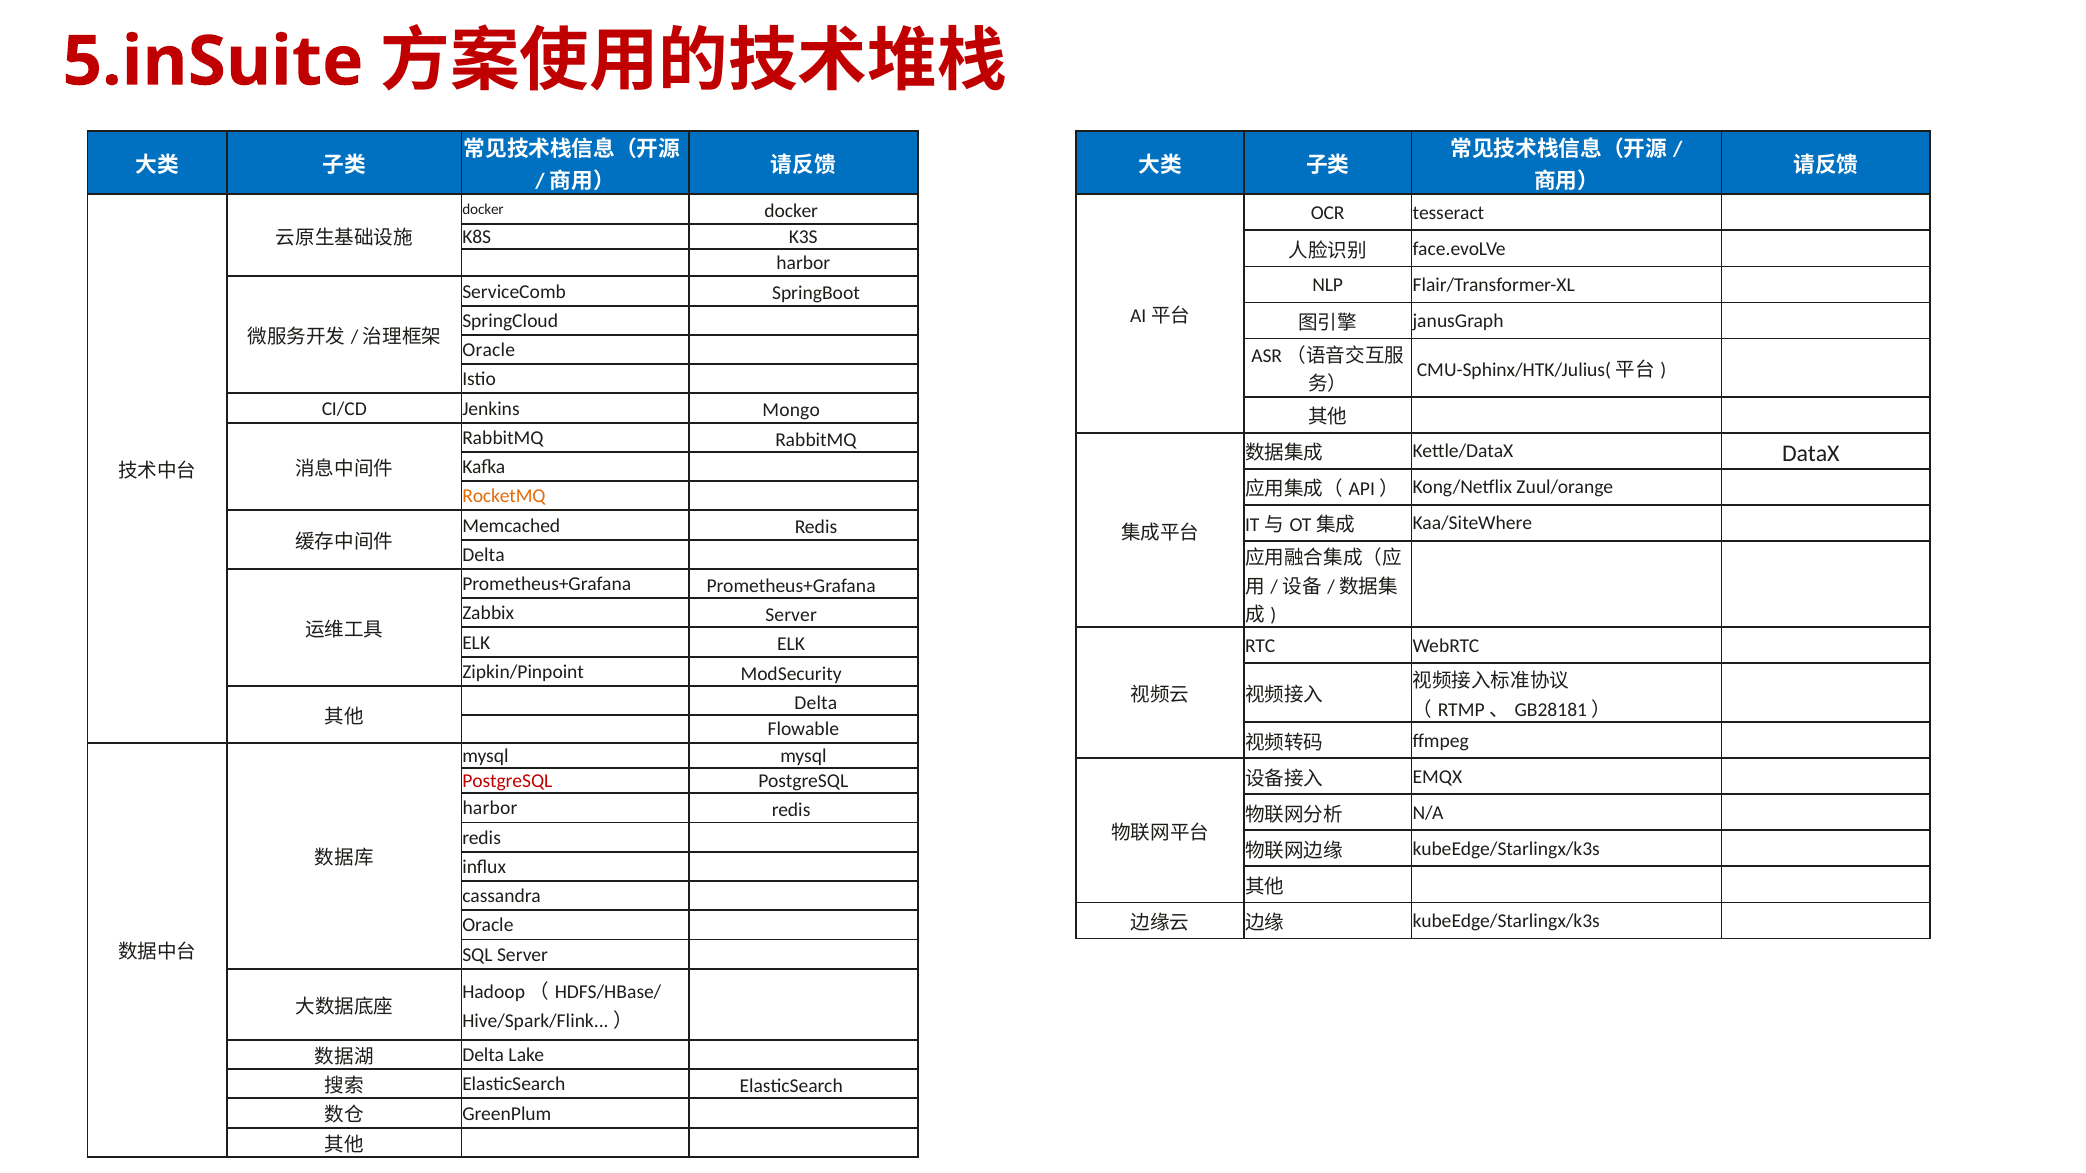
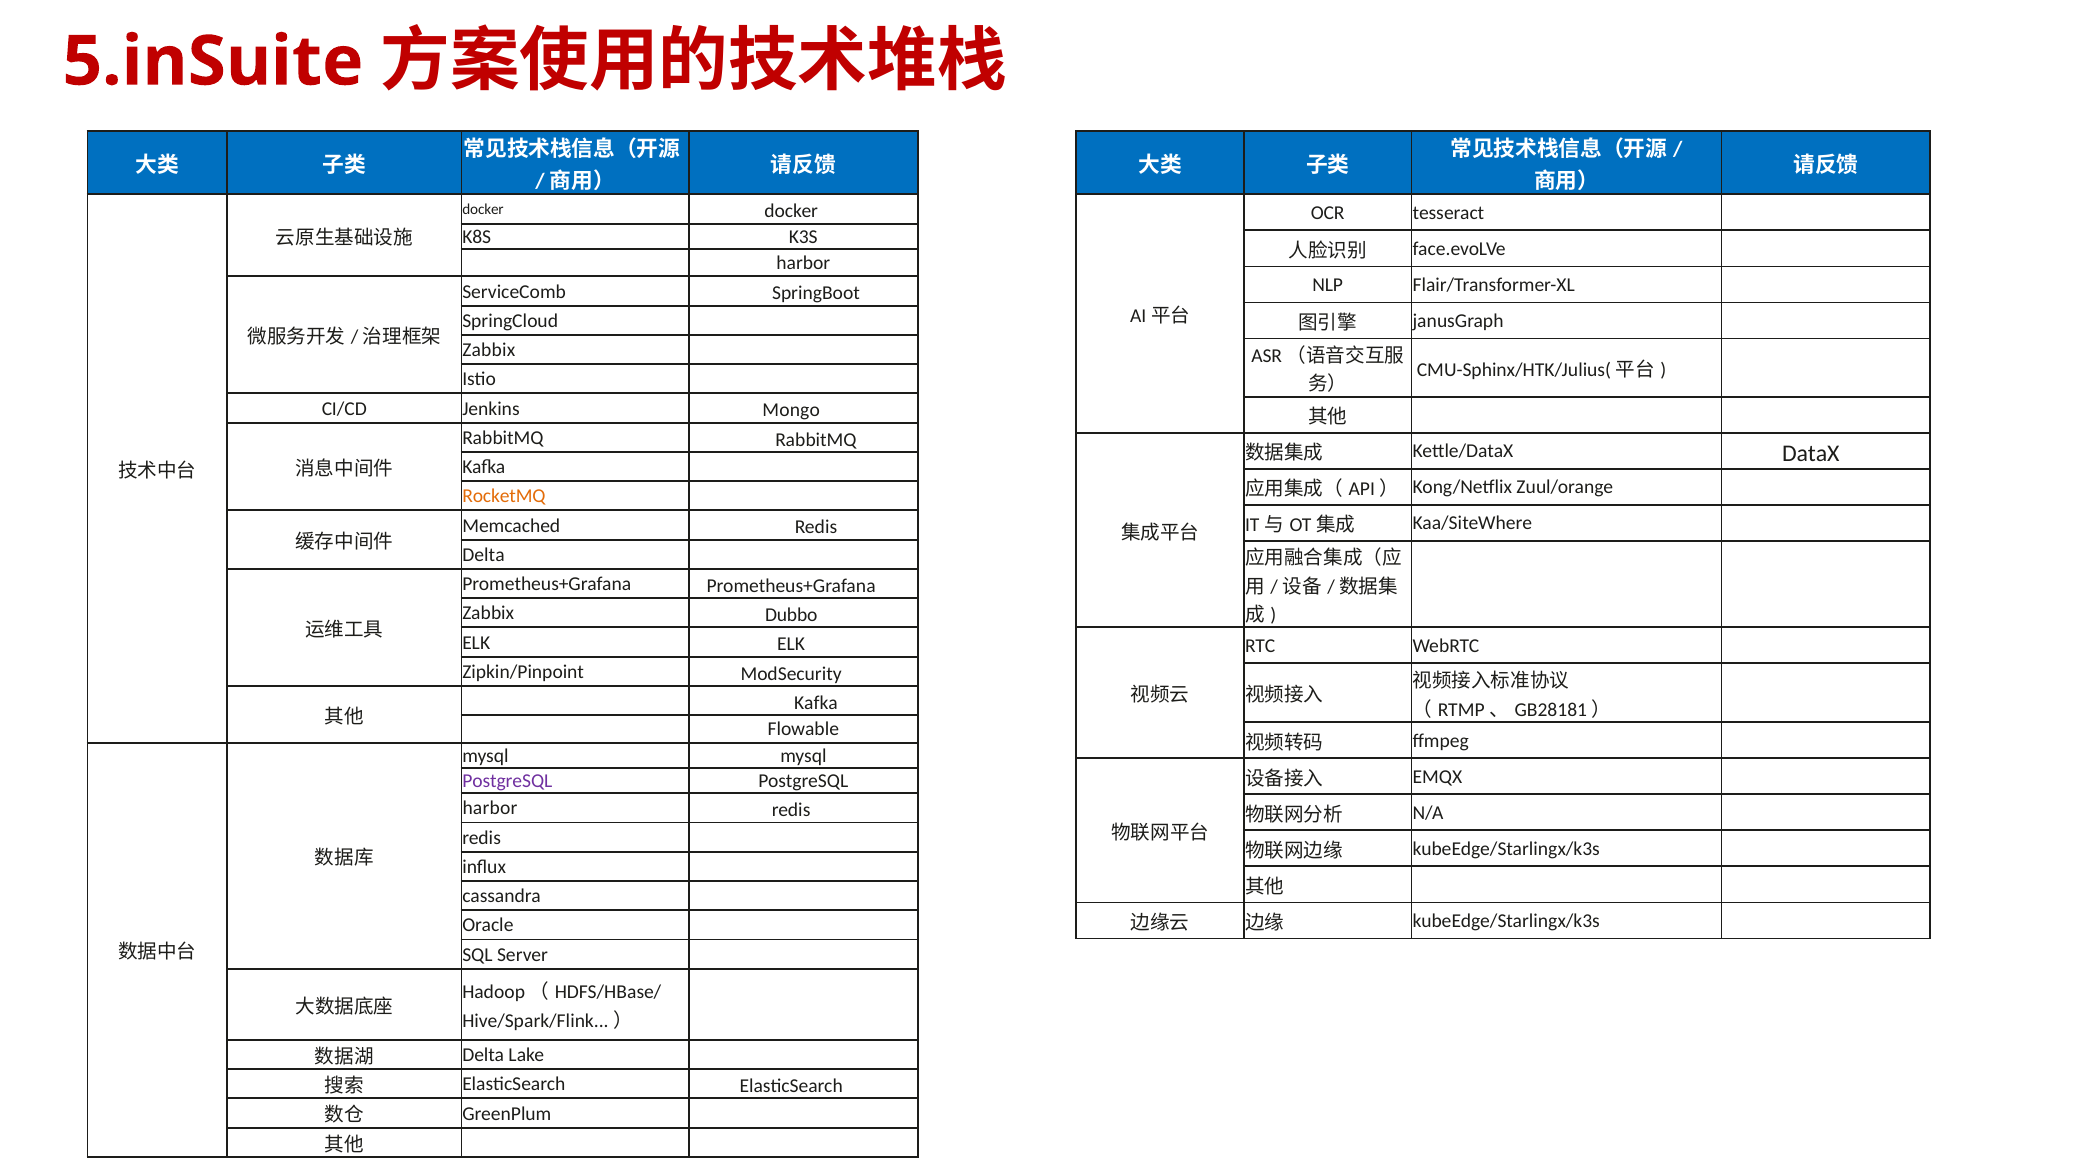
Oracle: Oracle -> Zabbix (489, 350)
Zabbix Server: Server -> Dubbo (791, 615)
Delta: Delta -> Kafka (816, 703)
PostgreSQL colour: red -> purple (507, 781)
